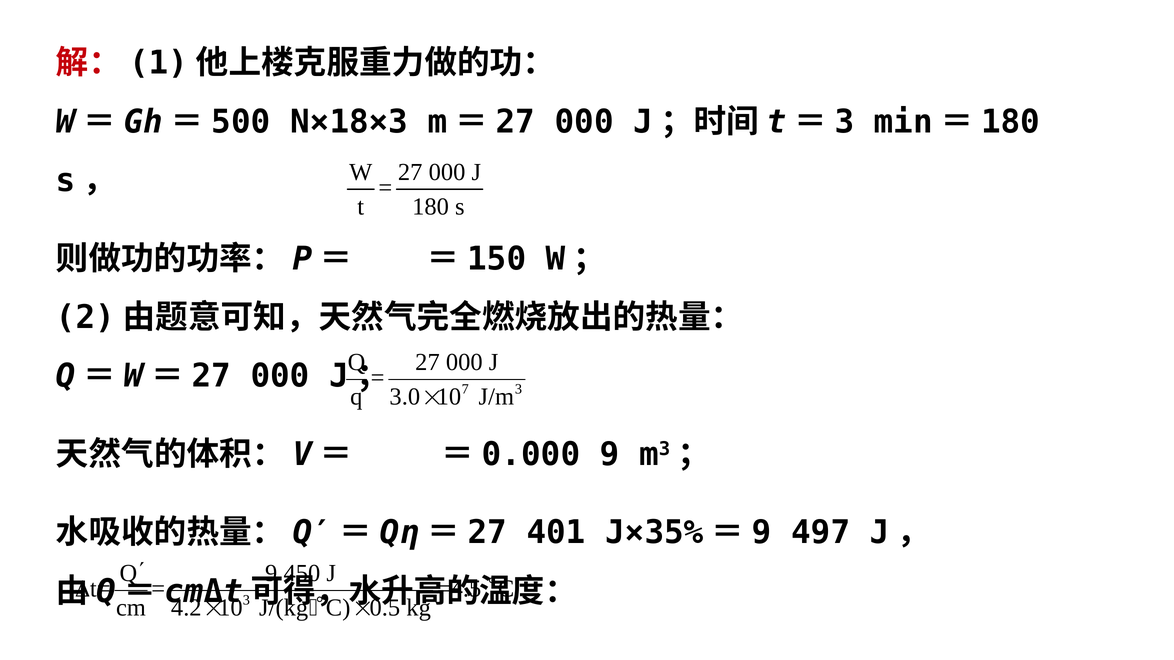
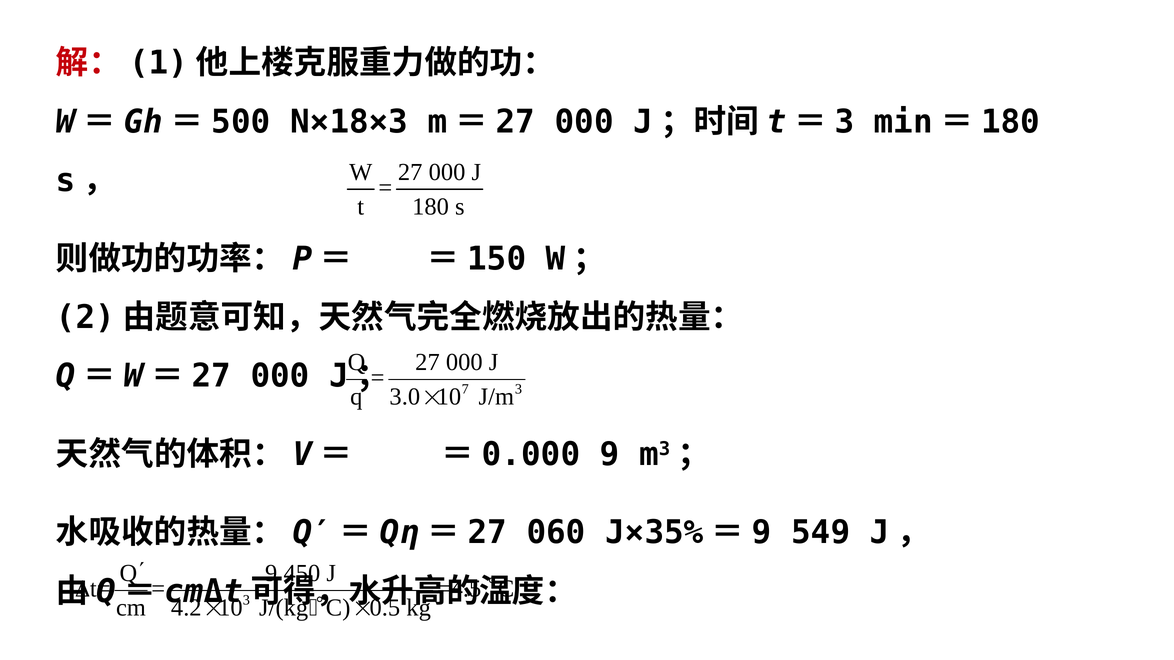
401: 401 -> 060 (556, 533)
497: 497 -> 549 (821, 533)
